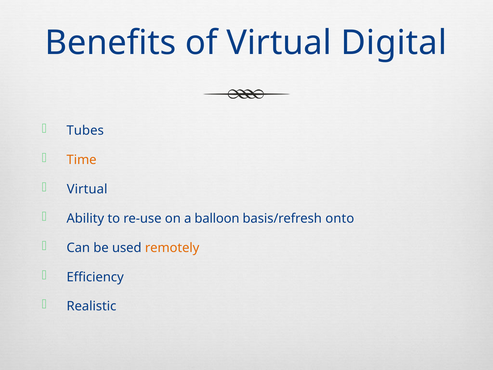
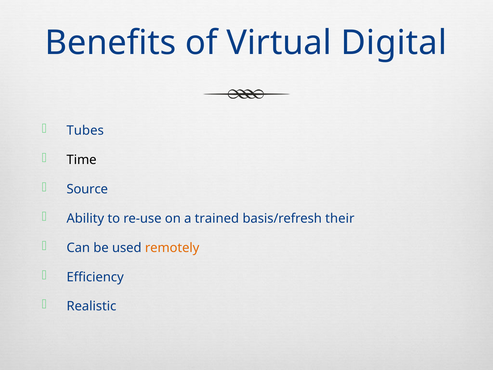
Time colour: orange -> black (82, 160)
Virtual: Virtual -> Source (87, 189)
balloon: balloon -> trained (217, 218)
onto: onto -> their (340, 218)
